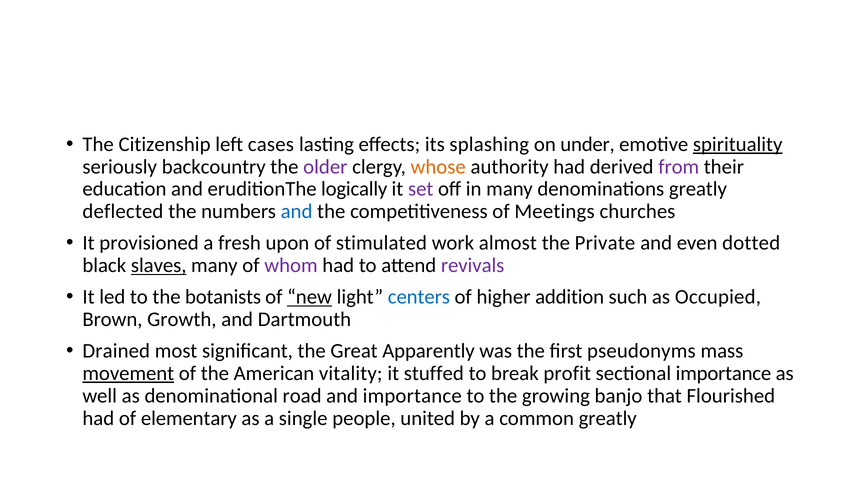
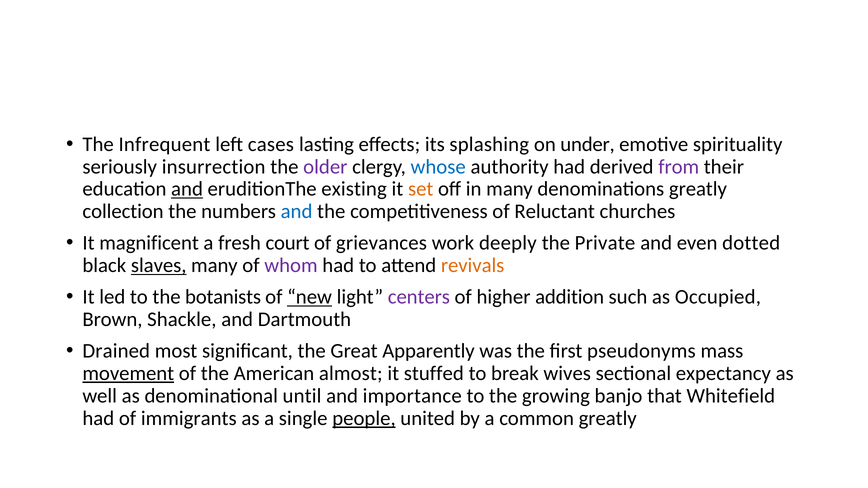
Citizenship: Citizenship -> Infrequent (164, 144)
spirituality underline: present -> none (738, 144)
backcountry: backcountry -> insurrection (214, 167)
whose colour: orange -> blue (438, 167)
and underline: none -> present (187, 189)
logically: logically -> existing (354, 189)
set colour: purple -> orange (421, 189)
deflected: deflected -> collection (123, 212)
Meetings: Meetings -> Reluctant (555, 212)
provisioned: provisioned -> magnificent (149, 243)
upon: upon -> court (288, 243)
stimulated: stimulated -> grievances (381, 243)
almost: almost -> deeply (508, 243)
revivals colour: purple -> orange (473, 266)
centers colour: blue -> purple (419, 297)
Growth: Growth -> Shackle (182, 320)
vitality: vitality -> almost (351, 374)
profit: profit -> wives (567, 374)
sectional importance: importance -> expectancy (723, 374)
road: road -> until (302, 396)
Flourished: Flourished -> Whitefield (731, 396)
elementary: elementary -> immigrants (189, 418)
people underline: none -> present (364, 418)
